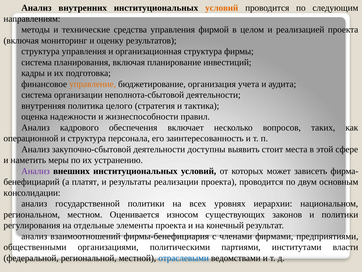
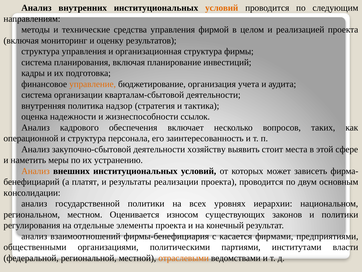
неполнота-сбытовой: неполнота-сбытовой -> кварталам-сбытовой (144, 95)
целого: целого -> надзор (119, 106)
правил: правил -> ссылок (195, 116)
доступны: доступны -> хозяйству (206, 149)
Анализ colour: purple -> orange (36, 171)
членами: членами -> касается (236, 236)
отраслевыми colour: blue -> orange (184, 258)
